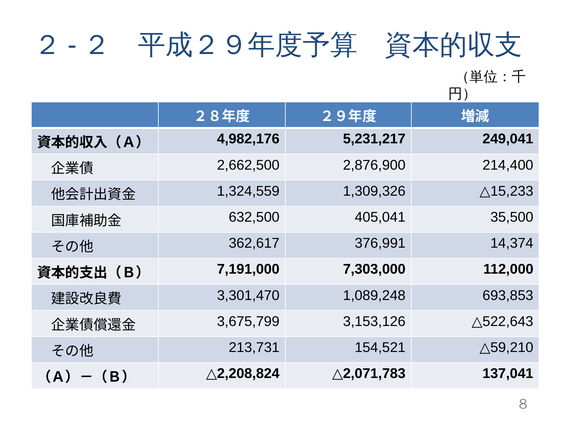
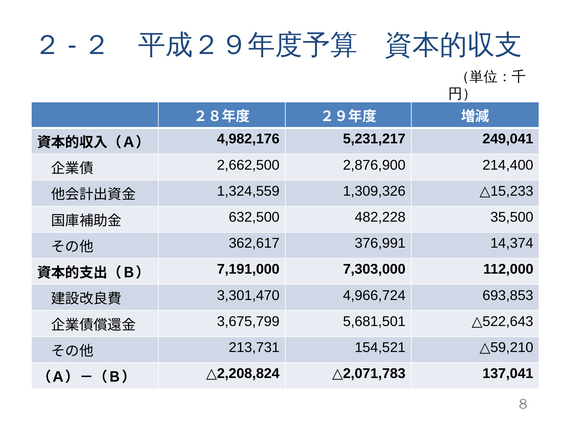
405,041: 405,041 -> 482,228 (380, 217)
1,089,248: 1,089,248 -> 4,966,724 (374, 295)
3,153,126: 3,153,126 -> 5,681,501 (374, 321)
